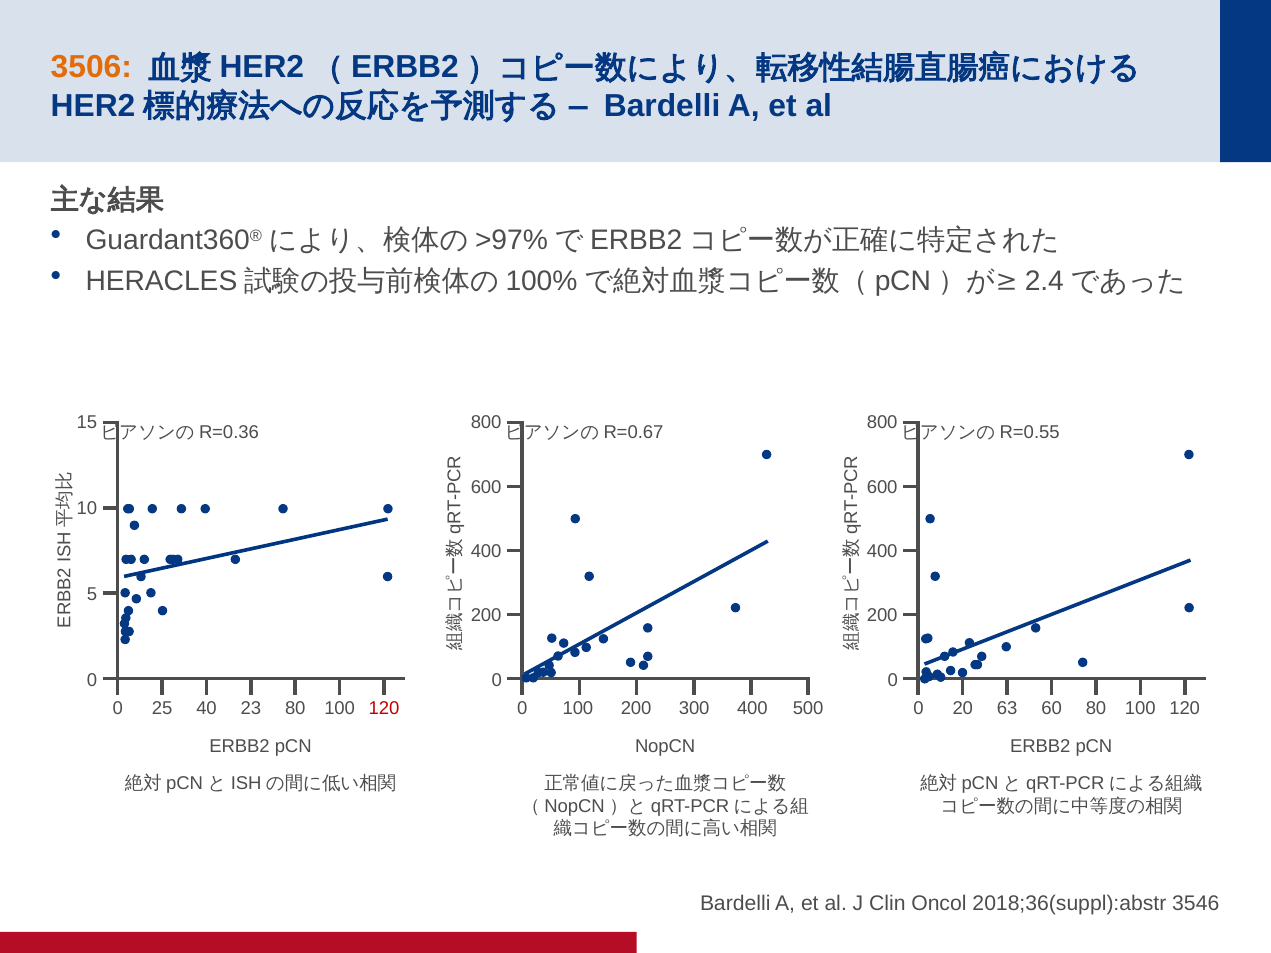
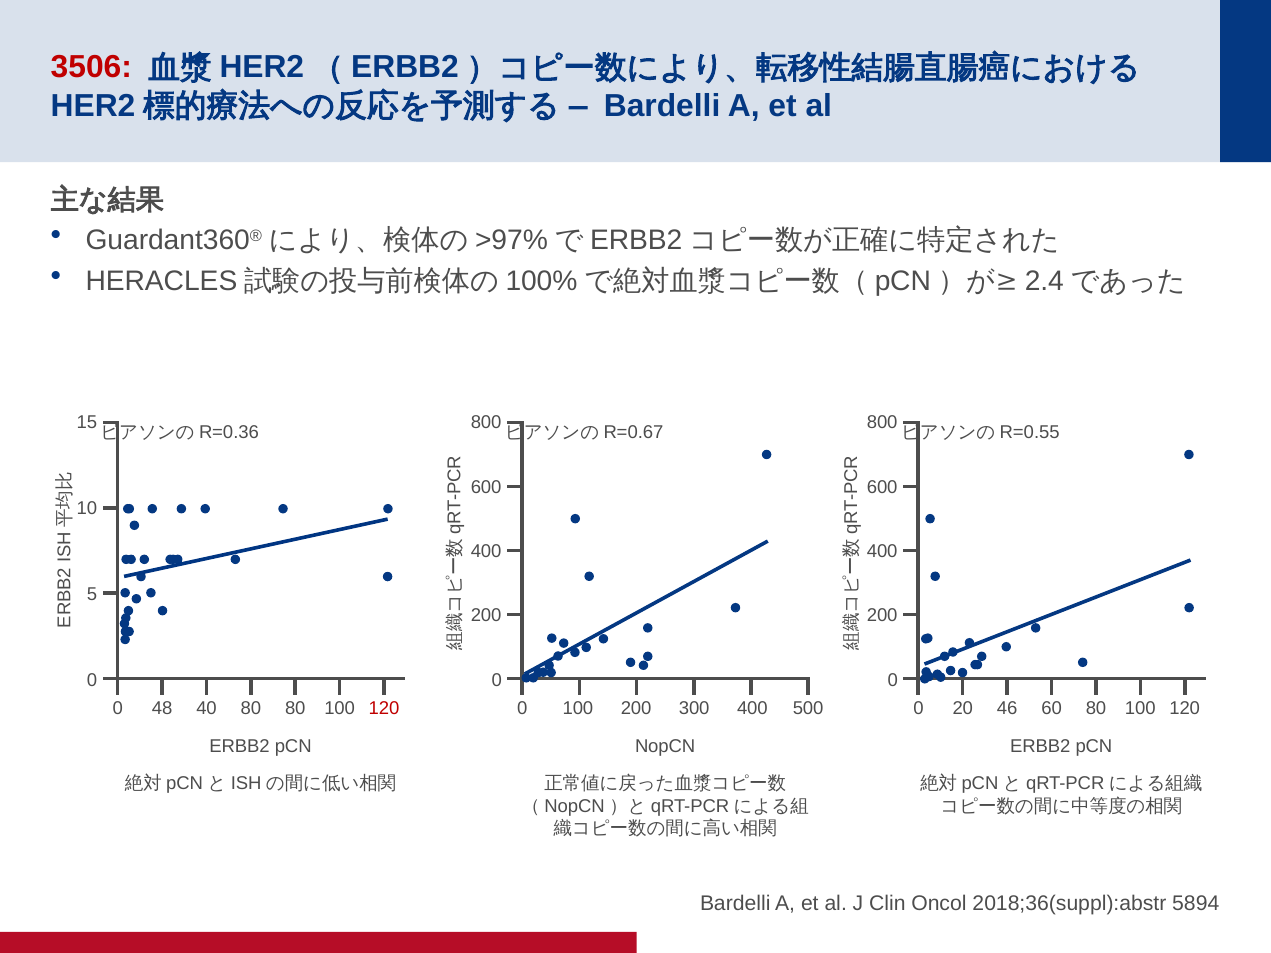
3506 colour: orange -> red (91, 67)
25: 25 -> 48 (162, 709)
40 23: 23 -> 80 (251, 709)
63: 63 -> 46 (1007, 709)
3546: 3546 -> 5894 (1196, 904)
